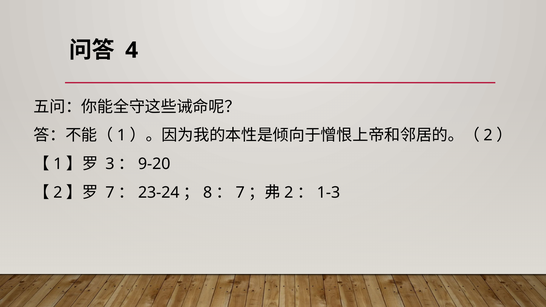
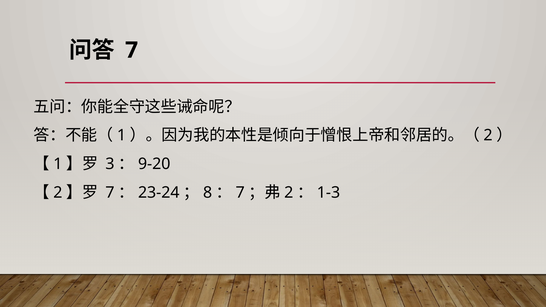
4: 4 -> 7 (132, 50)
